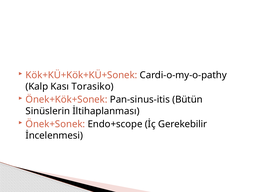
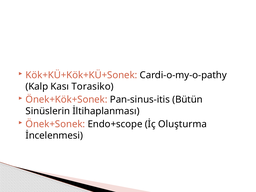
Gerekebilir: Gerekebilir -> Oluşturma (183, 124)
